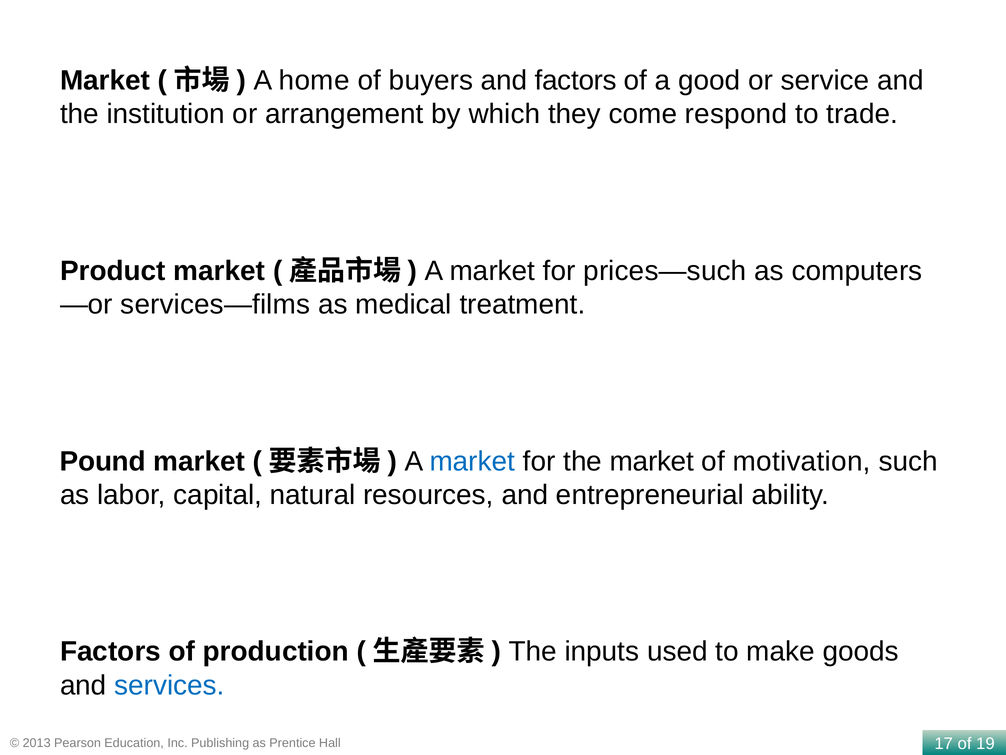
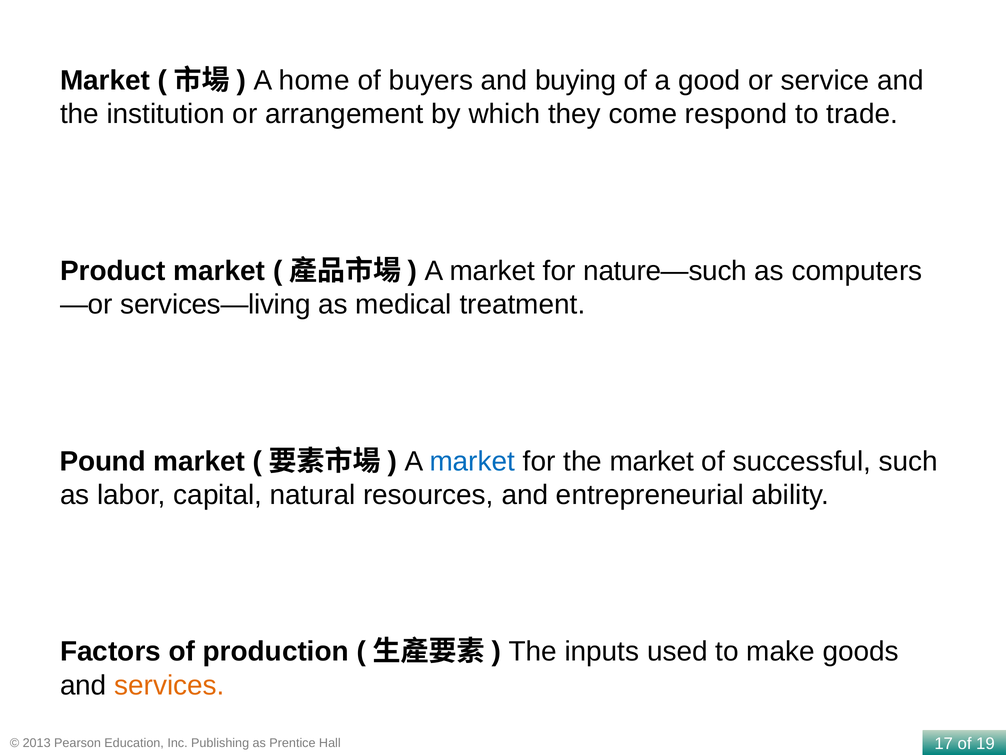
and factors: factors -> buying (576, 81)
prices—such: prices—such -> nature—such (665, 271)
services—films: services—films -> services—living (216, 304)
motivation: motivation -> successful (802, 461)
services colour: blue -> orange (170, 685)
